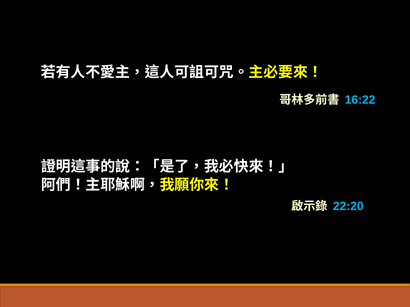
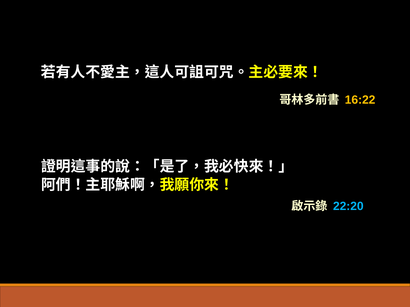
16:22 colour: light blue -> yellow (360, 100)
